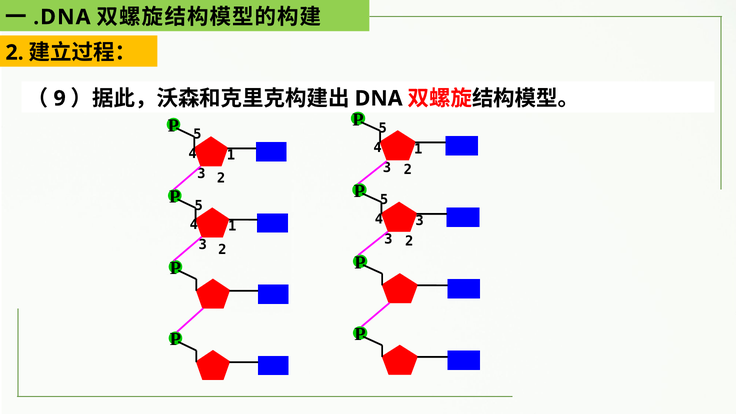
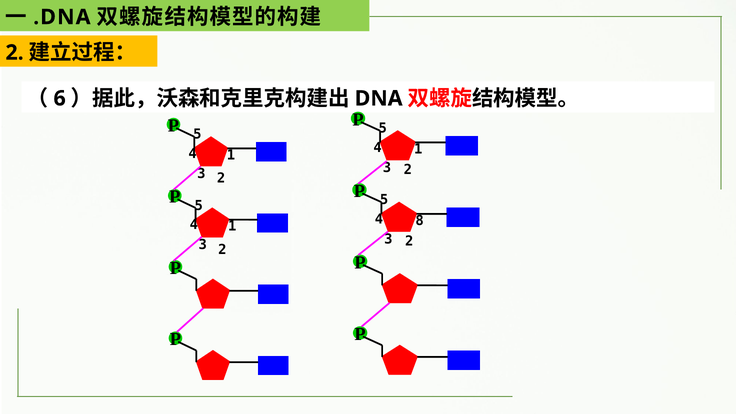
9: 9 -> 6 (60, 98)
4 3: 3 -> 8 (420, 221)
